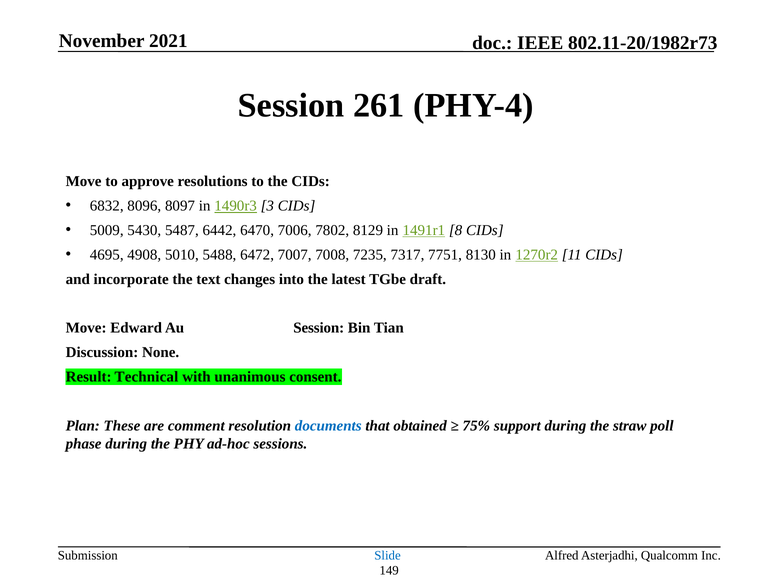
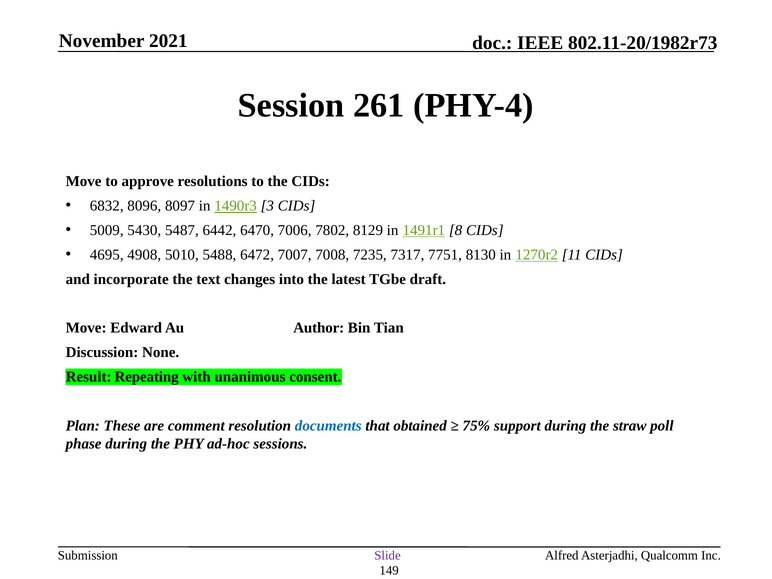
Au Session: Session -> Author (319, 328)
Technical: Technical -> Repeating (147, 377)
Slide colour: blue -> purple (388, 555)
